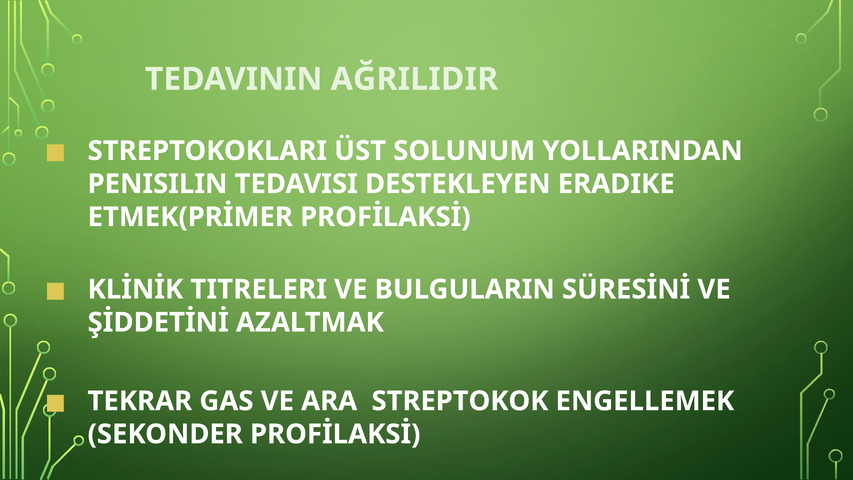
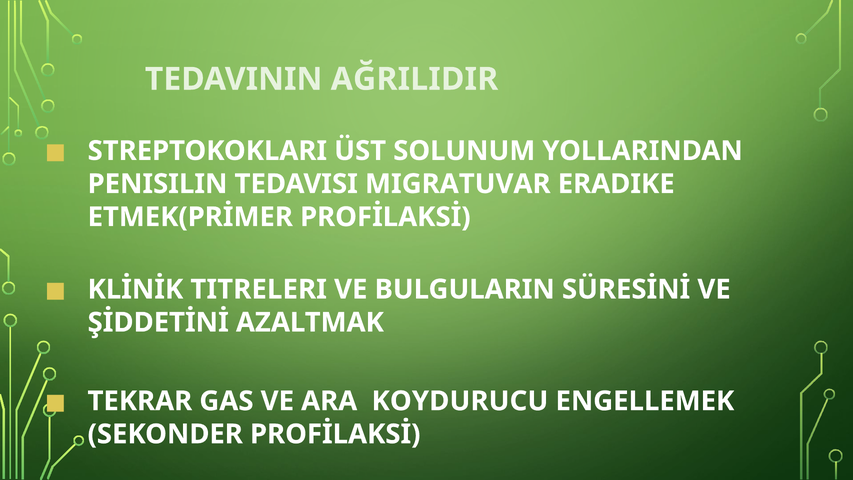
DESTEKLEYEN: DESTEKLEYEN -> MIGRATUVAR (458, 184)
STREPTOKOK: STREPTOKOK -> KOYDURUCU (460, 401)
